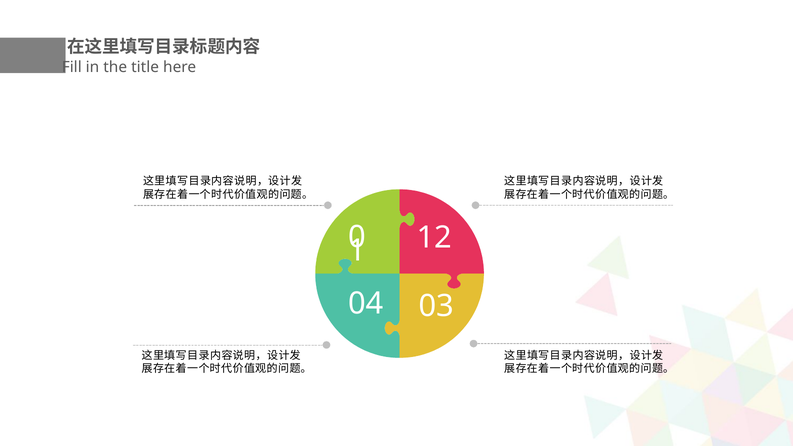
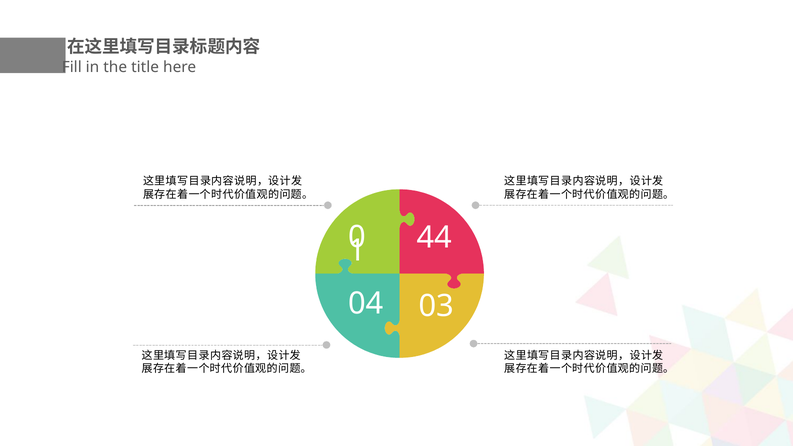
12: 12 -> 44 (434, 237)
